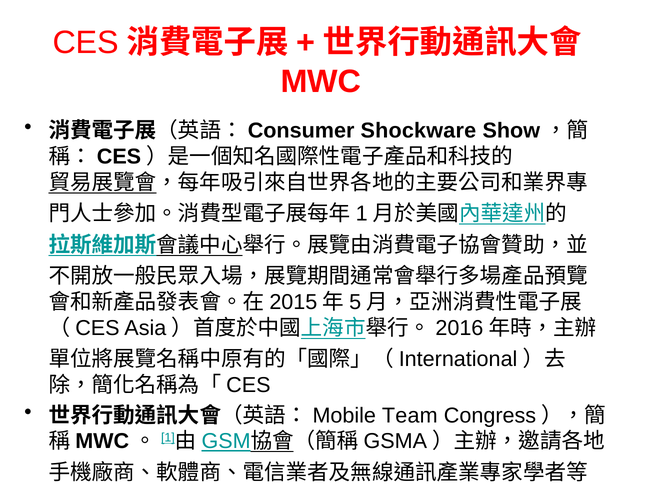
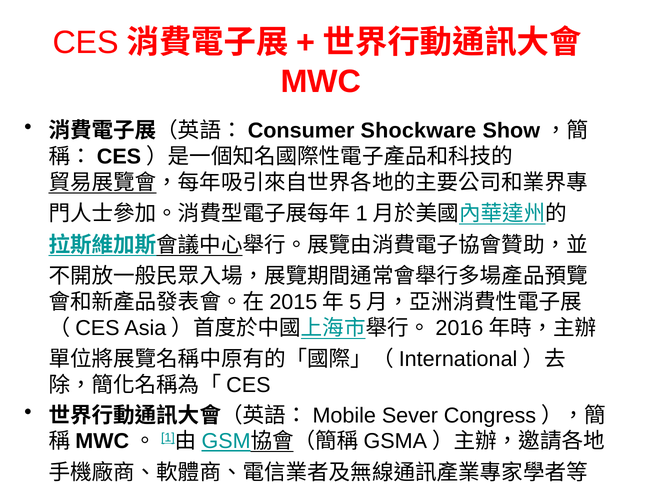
Team: Team -> Sever (410, 416)
